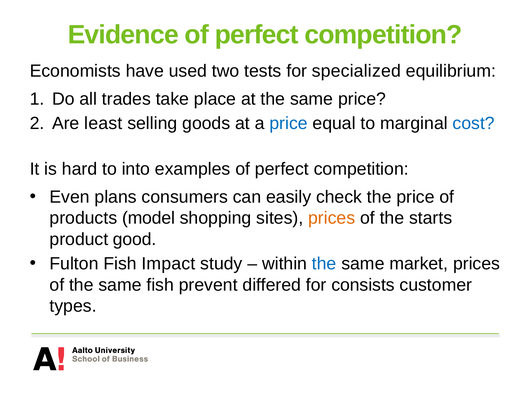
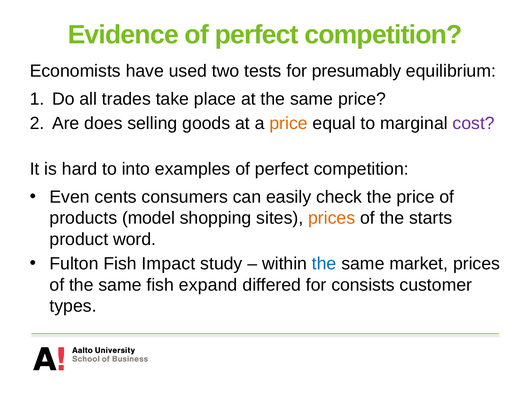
specialized: specialized -> presumably (357, 71)
least: least -> does (103, 123)
price colour: blue -> orange (289, 123)
cost colour: blue -> purple (474, 123)
plans: plans -> cents (116, 197)
good: good -> word (135, 239)
prevent: prevent -> expand (208, 285)
